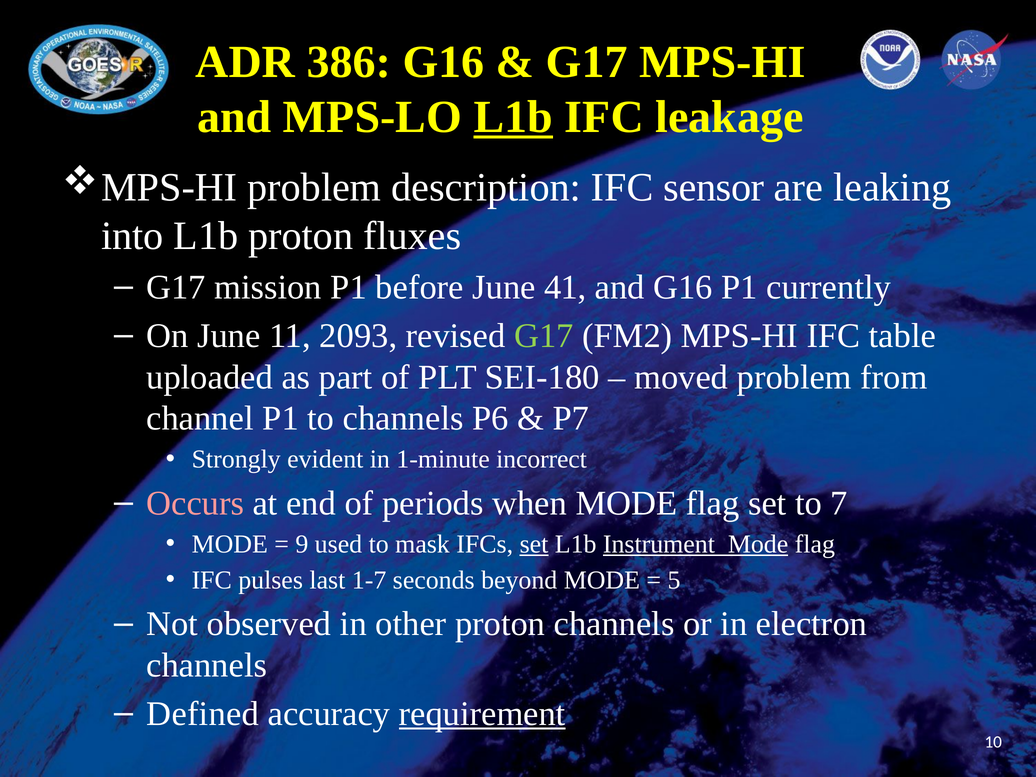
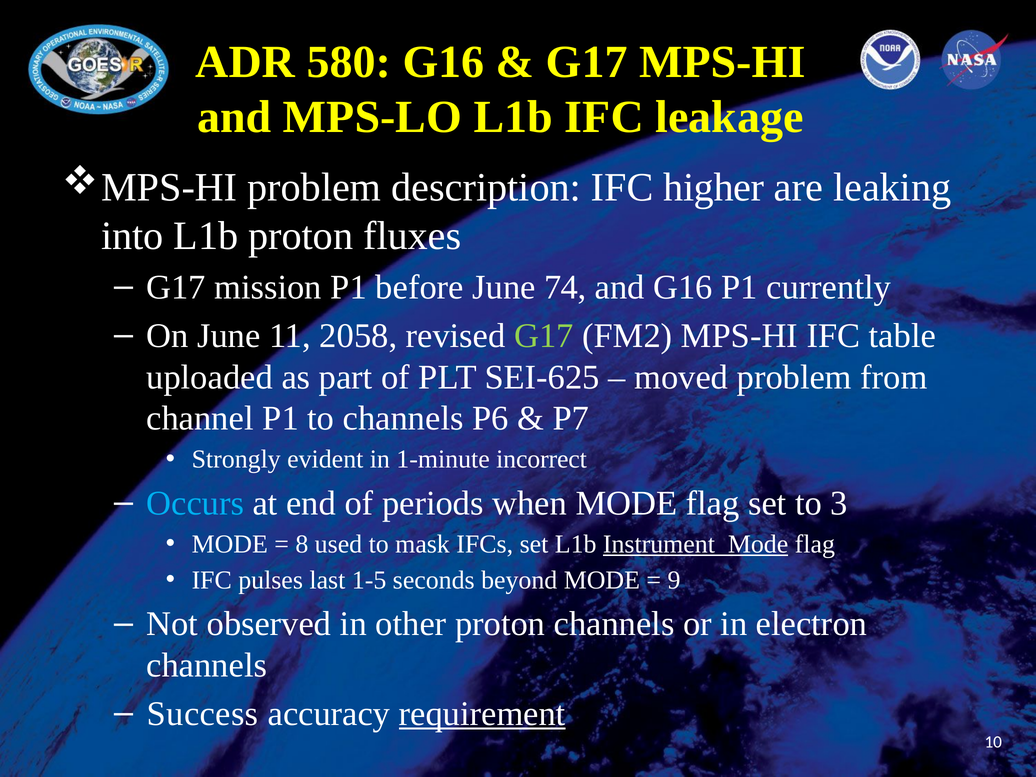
386: 386 -> 580 (349, 62)
L1b underline: present -> none (513, 117)
sensor: sensor -> higher (714, 188)
41: 41 -> 74 (565, 287)
2093: 2093 -> 2058 (358, 336)
SEI-180: SEI-180 -> SEI-625 (542, 377)
Occurs colour: pink -> light blue (195, 503)
7: 7 -> 3 (839, 503)
9: 9 -> 8 (302, 544)
set underline: present -> none (534, 544)
1-7: 1-7 -> 1-5 (369, 580)
5: 5 -> 9 (674, 580)
Defined: Defined -> Success (203, 714)
